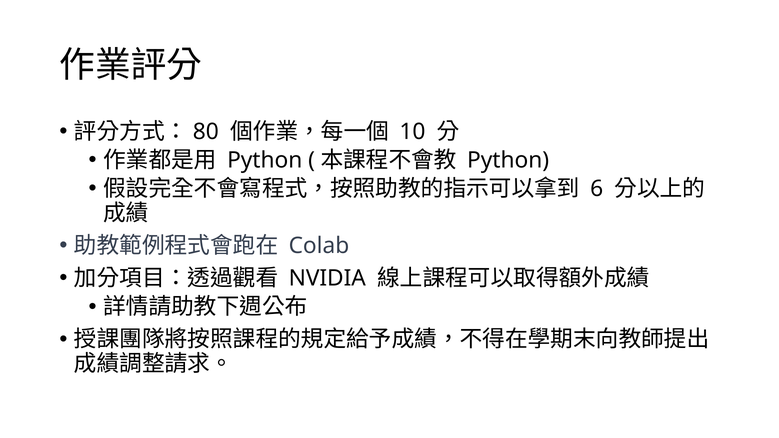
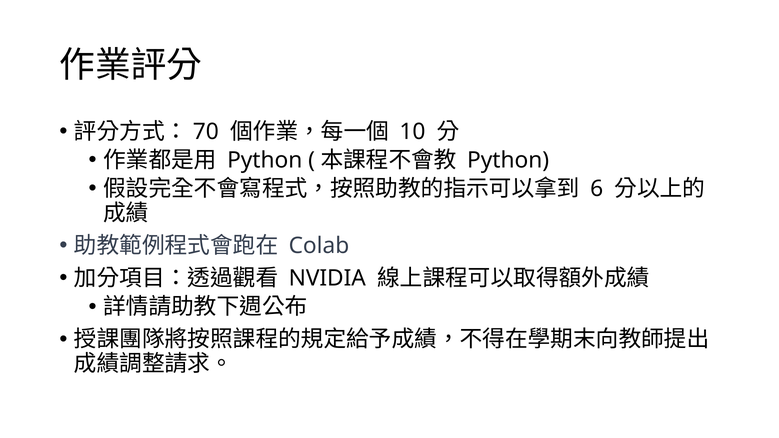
80: 80 -> 70 (206, 132)
